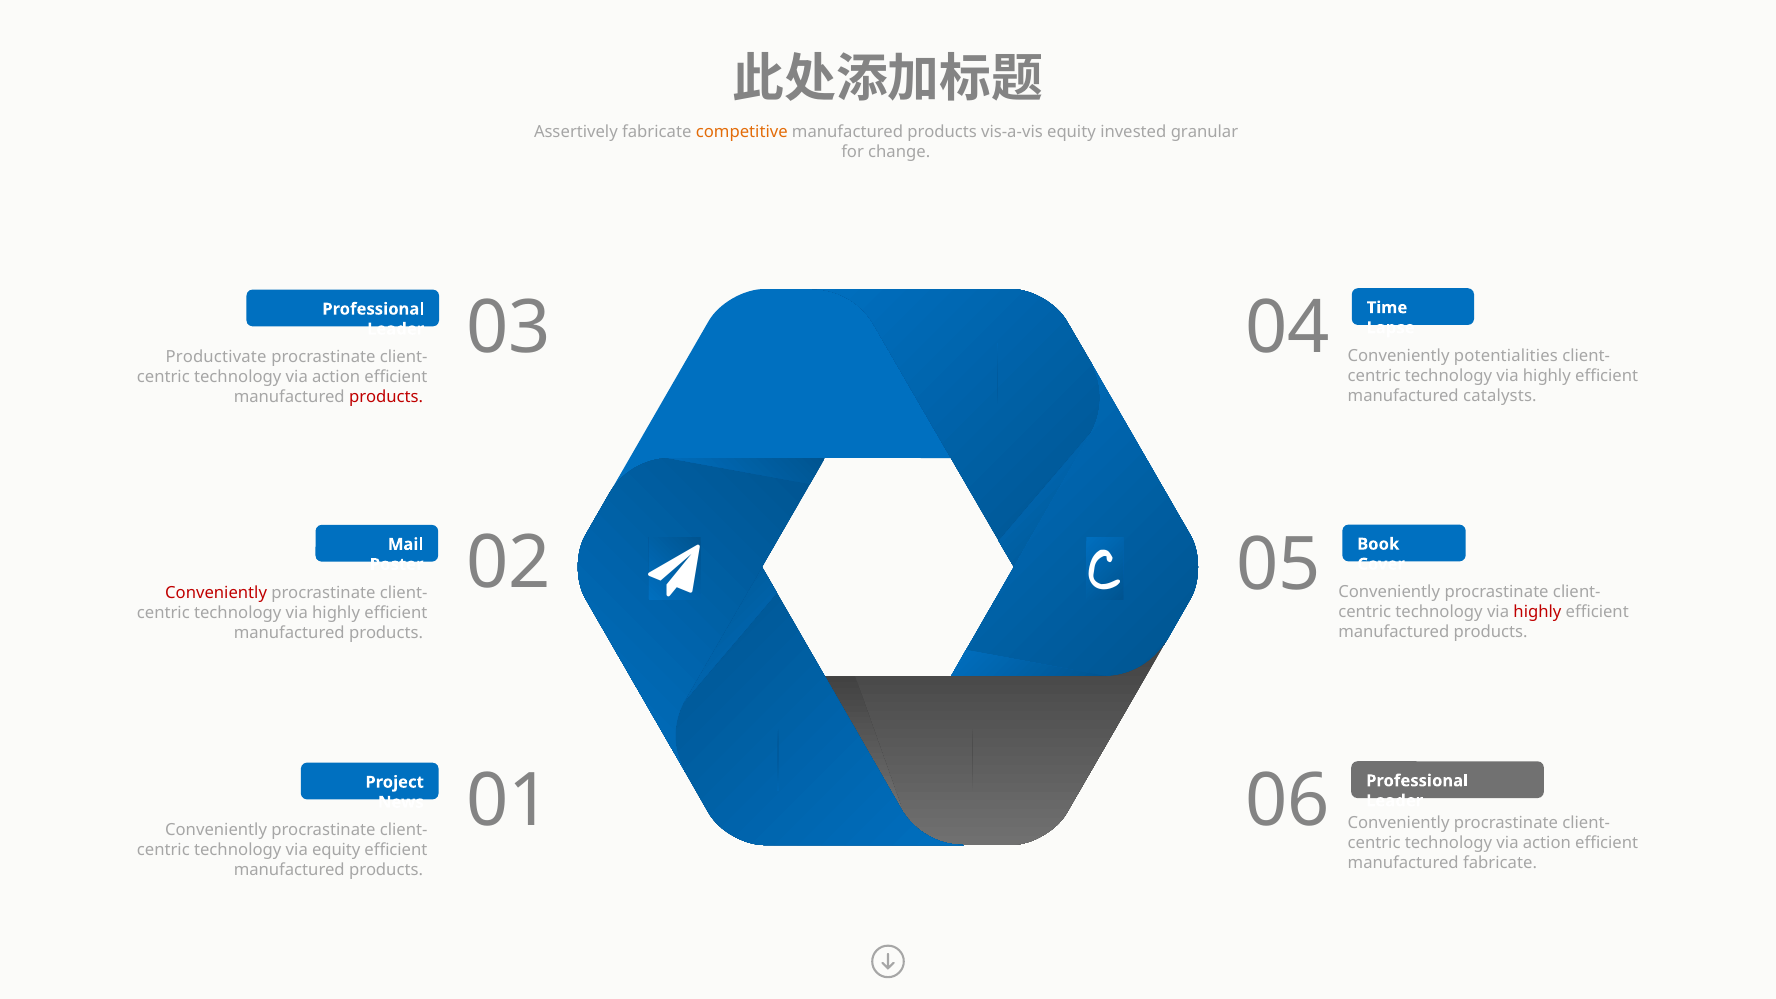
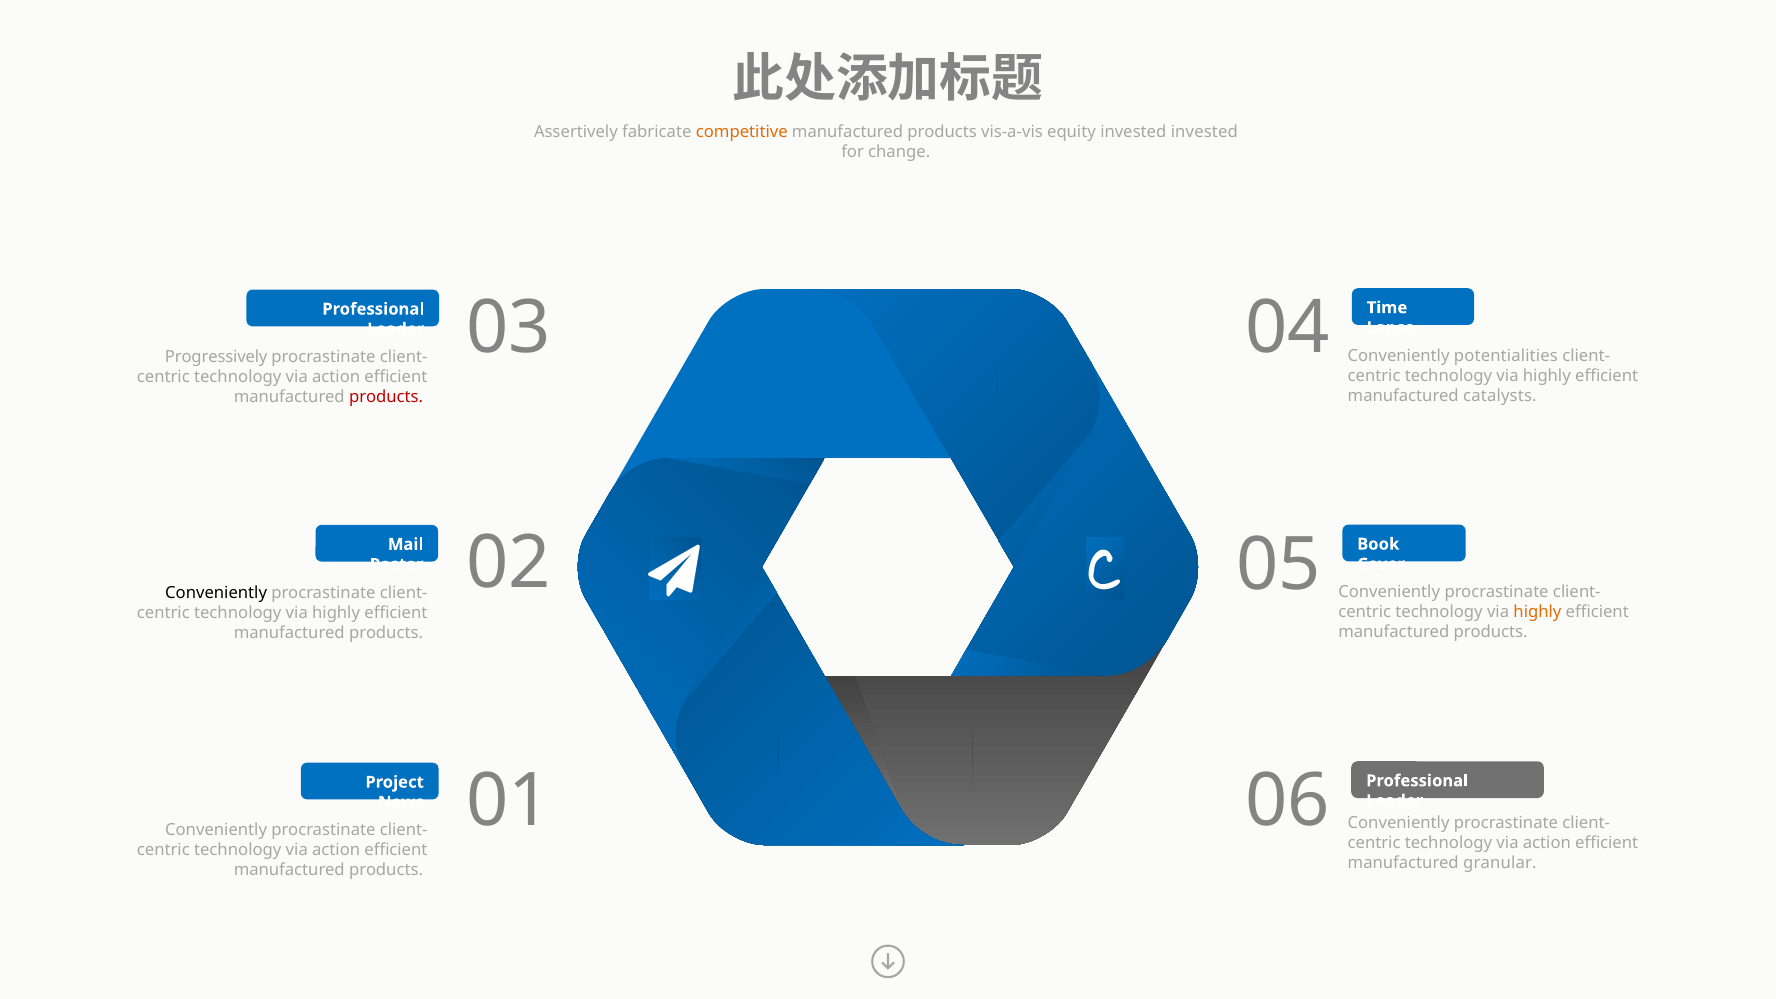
invested granular: granular -> invested (1204, 132)
Productivate: Productivate -> Progressively (216, 357)
Conveniently colour: red -> black (216, 593)
highly colour: red -> orange (1537, 612)
equity: equity -> action (336, 850)
manufactured fabricate: fabricate -> granular (1500, 863)
